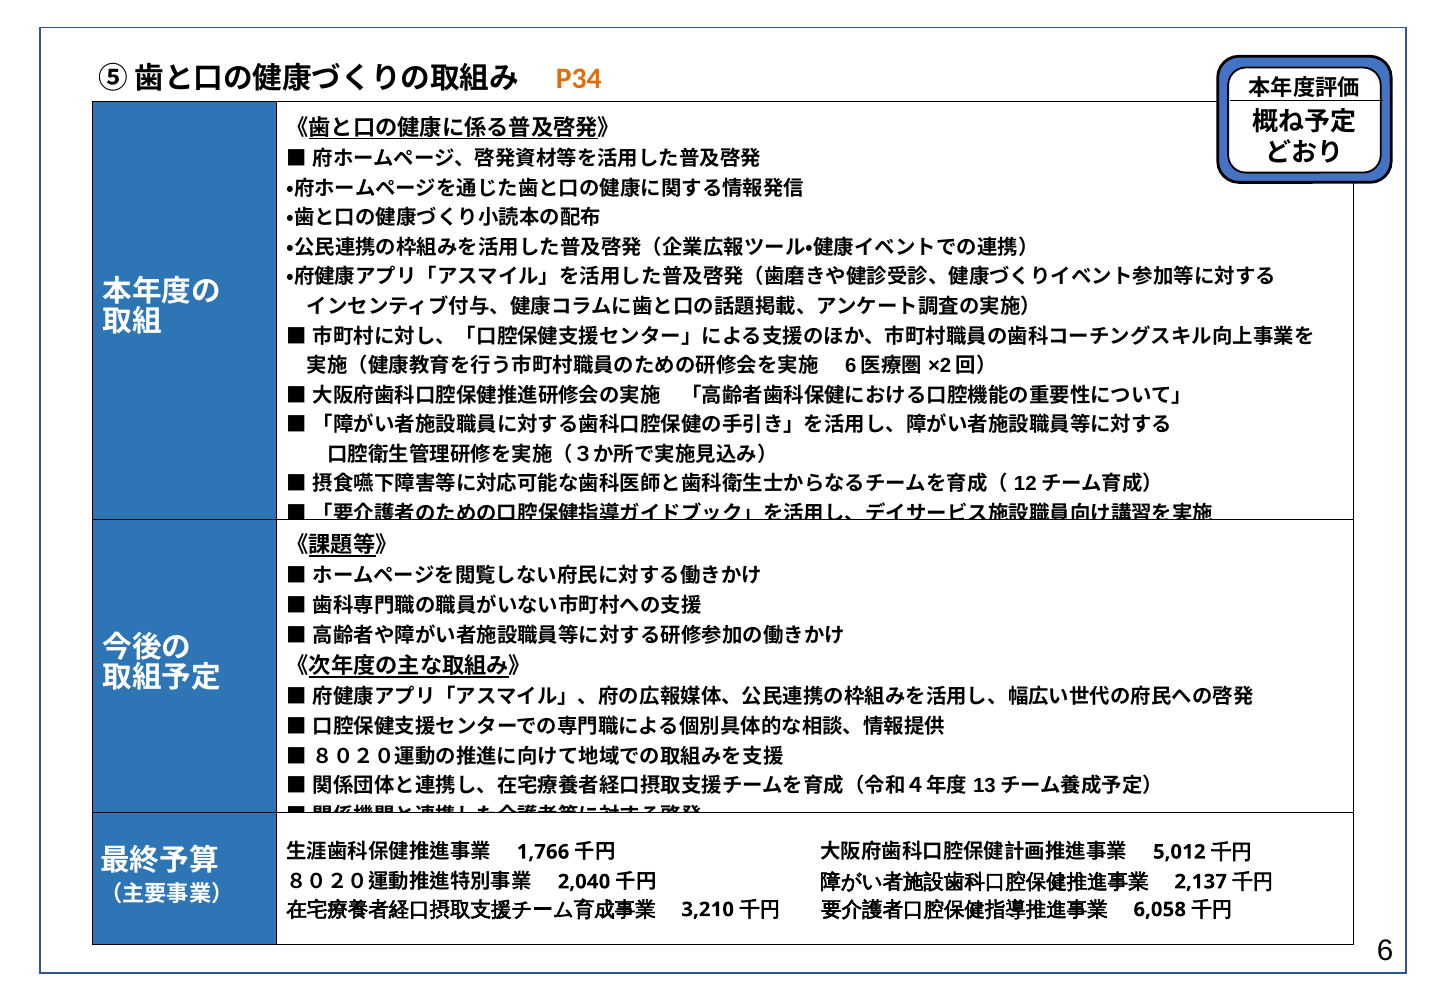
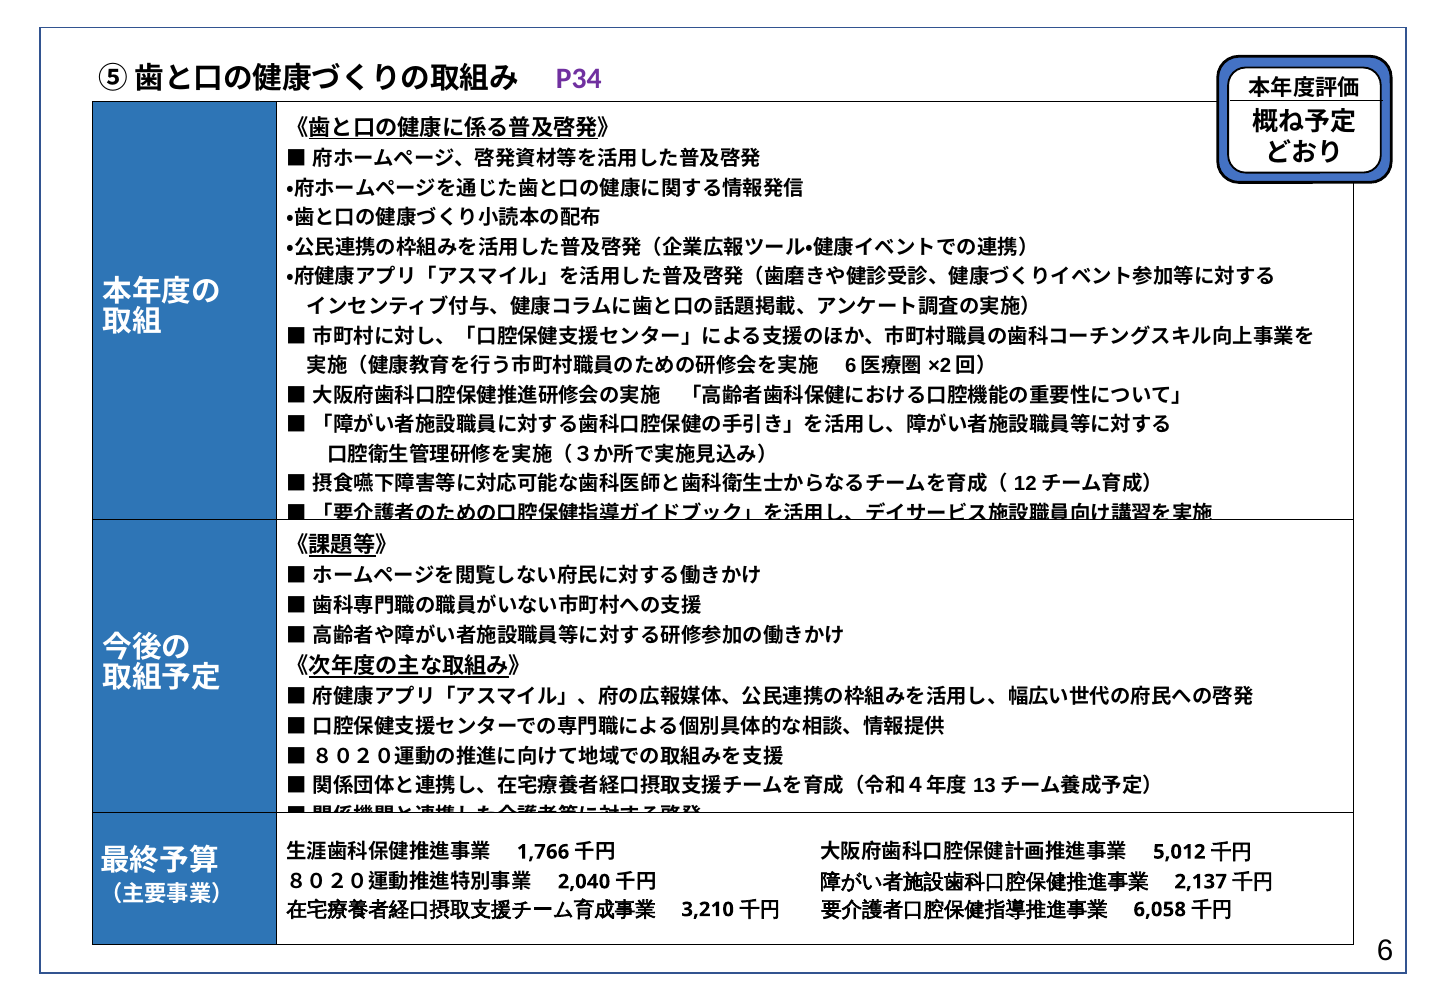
P34 colour: orange -> purple (579, 79)
